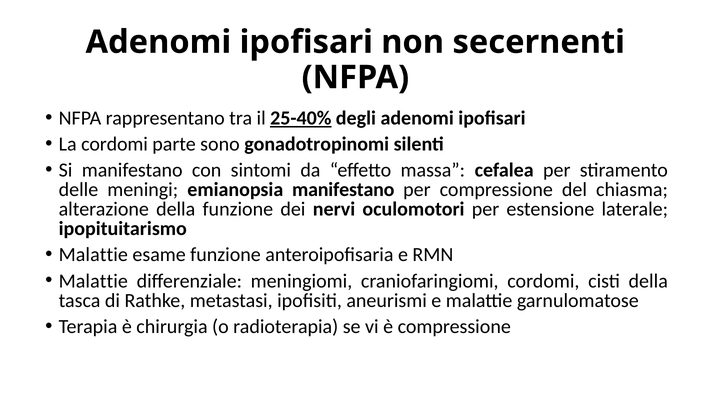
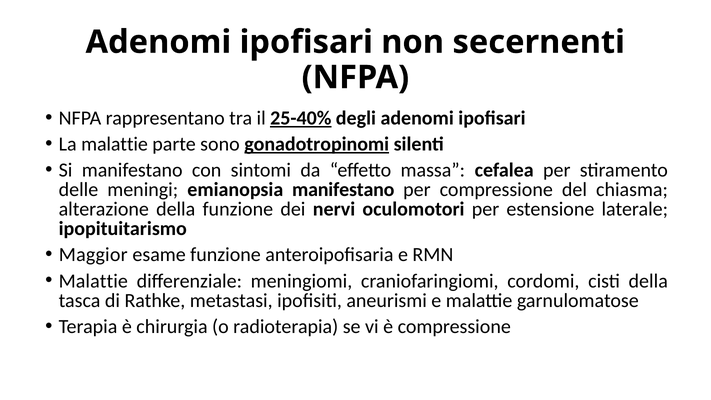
La cordomi: cordomi -> malattie (115, 144)
gonadotropinomi underline: none -> present (317, 144)
Malattie: Malattie -> Maggior (93, 255)
